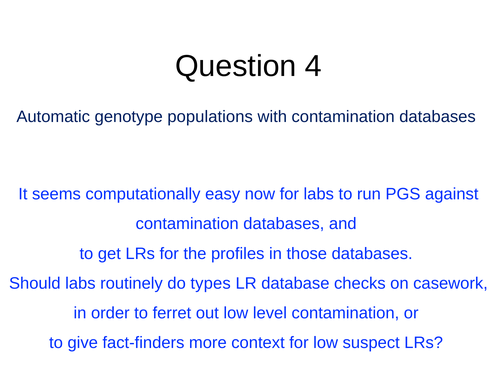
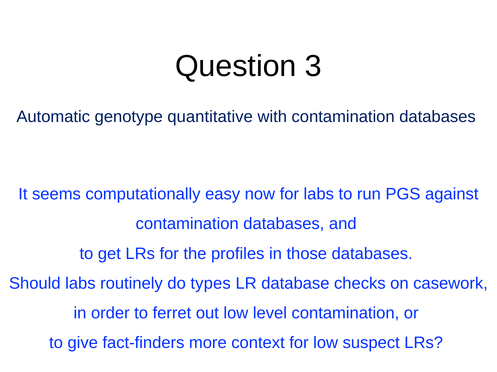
4: 4 -> 3 (313, 66)
populations: populations -> quantitative (210, 117)
